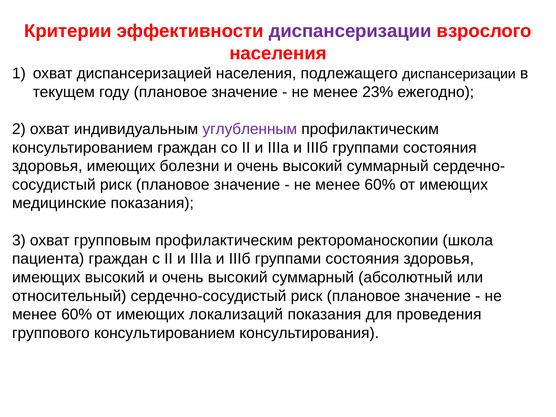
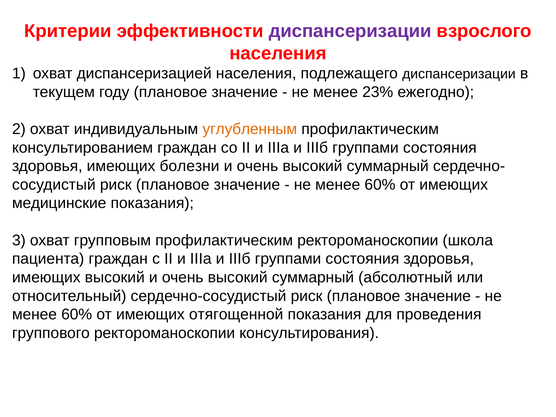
углубленным colour: purple -> orange (250, 129)
локализаций: локализаций -> отягощенной (236, 314)
группового консультированием: консультированием -> ректороманоскопии (165, 333)
